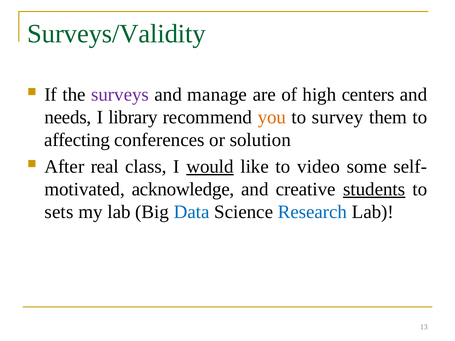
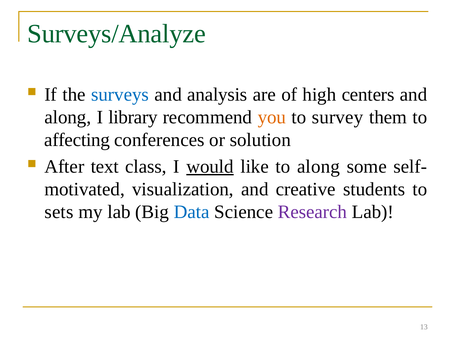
Surveys/Validity: Surveys/Validity -> Surveys/Analyze (117, 34)
surveys colour: purple -> blue (120, 95)
manage: manage -> analysis (217, 95)
needs: needs -> along (68, 117)
real: real -> text (105, 167)
to video: video -> along (318, 167)
acknowledge: acknowledge -> visualization (183, 189)
students underline: present -> none (374, 189)
Research colour: blue -> purple (312, 212)
